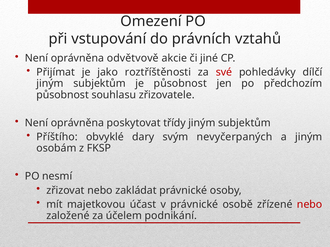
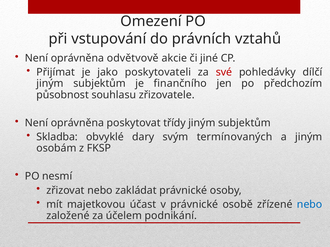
roztříštěnosti: roztříštěnosti -> poskytovateli (158, 72)
je působnost: působnost -> finančního (180, 84)
Příštího: Příštího -> Skladba (57, 137)
nevyčerpaných: nevyčerpaných -> termínovaných (235, 137)
nebo colour: red -> blue (310, 205)
